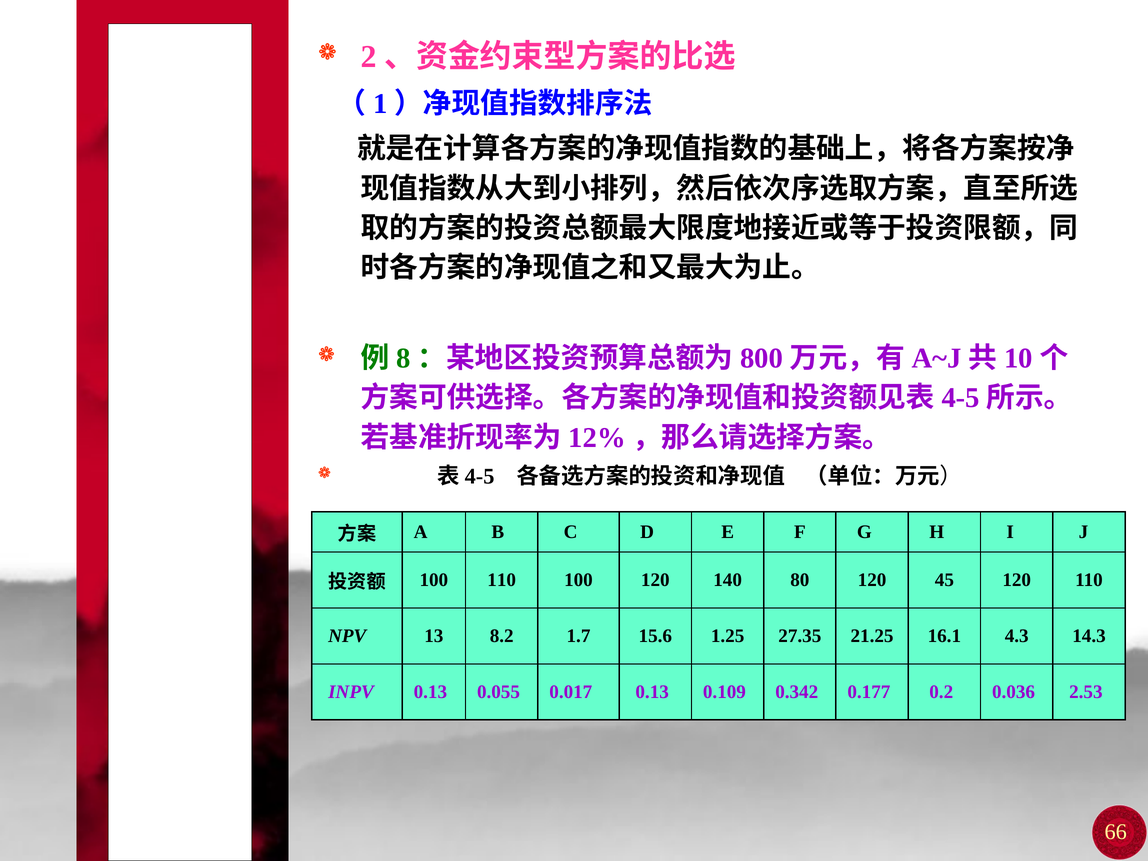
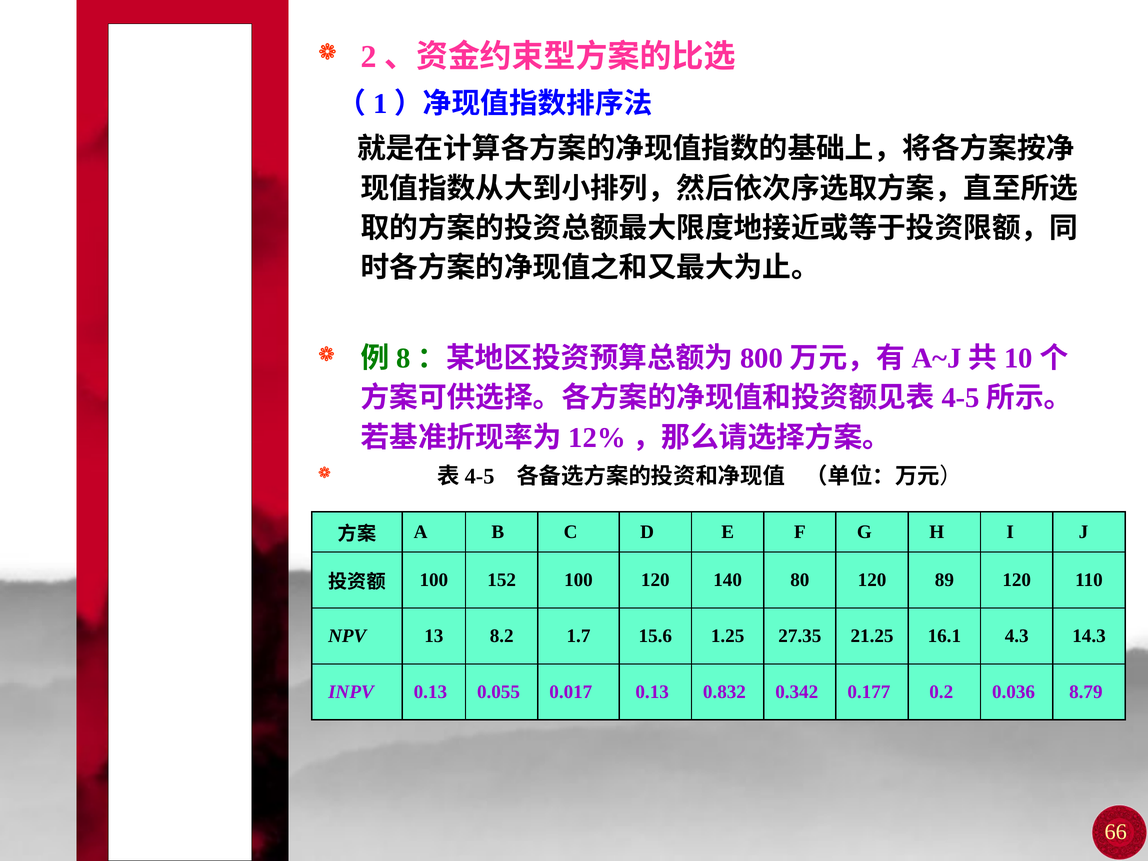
100 110: 110 -> 152 (502, 580)
45: 45 -> 89 (944, 580)
0.109: 0.109 -> 0.832 (724, 692)
2.53: 2.53 -> 8.79 (1086, 692)
